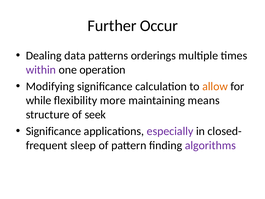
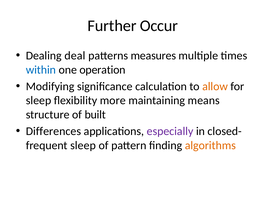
data: data -> deal (75, 56)
orderings: orderings -> measures (153, 56)
within colour: purple -> blue (41, 70)
while: while -> sleep (39, 100)
seek: seek -> built (95, 114)
Significance: Significance -> Differences (53, 131)
algorithms colour: purple -> orange (210, 145)
